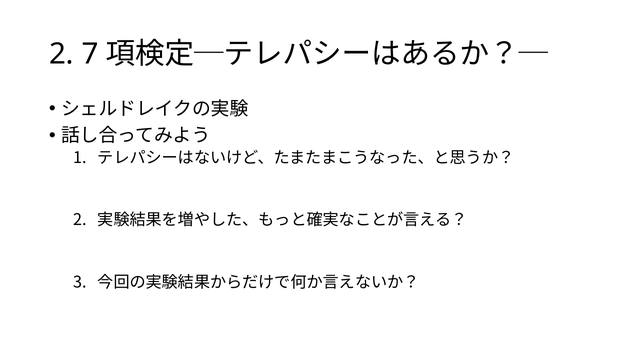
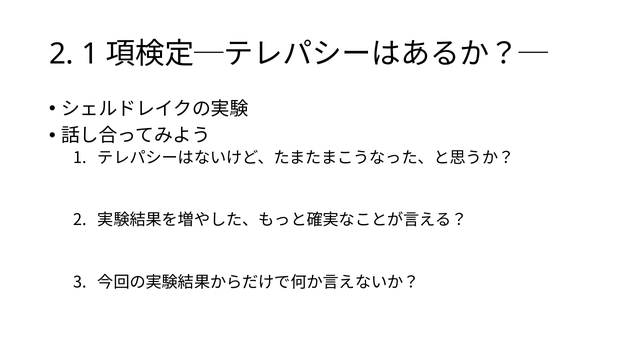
2 7: 7 -> 1 (90, 54)
